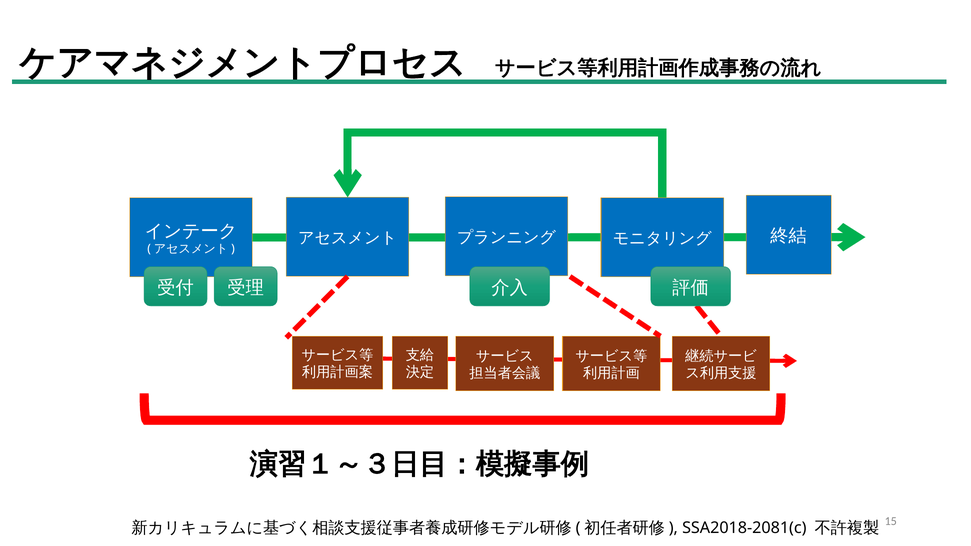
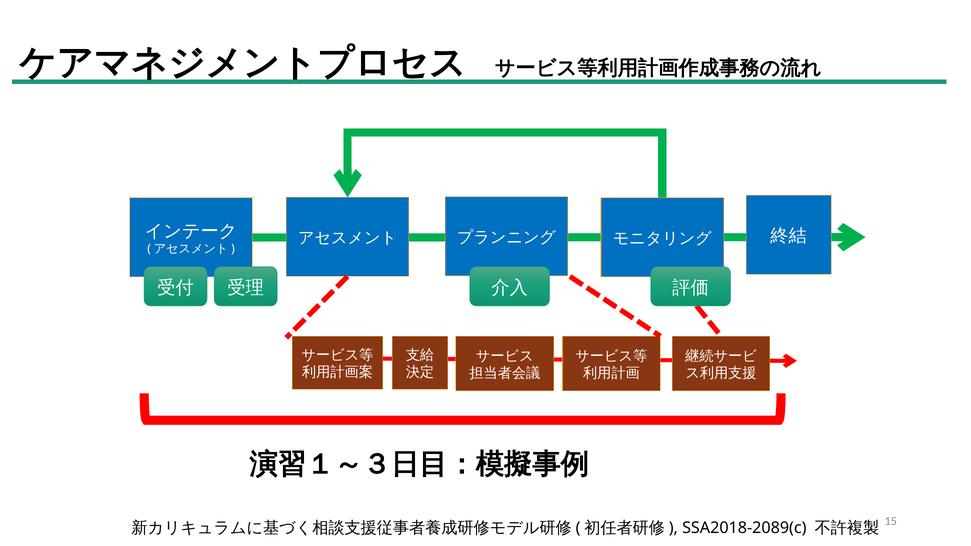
SSA2018-2081(c: SSA2018-2081(c -> SSA2018-2089(c (744, 528)
